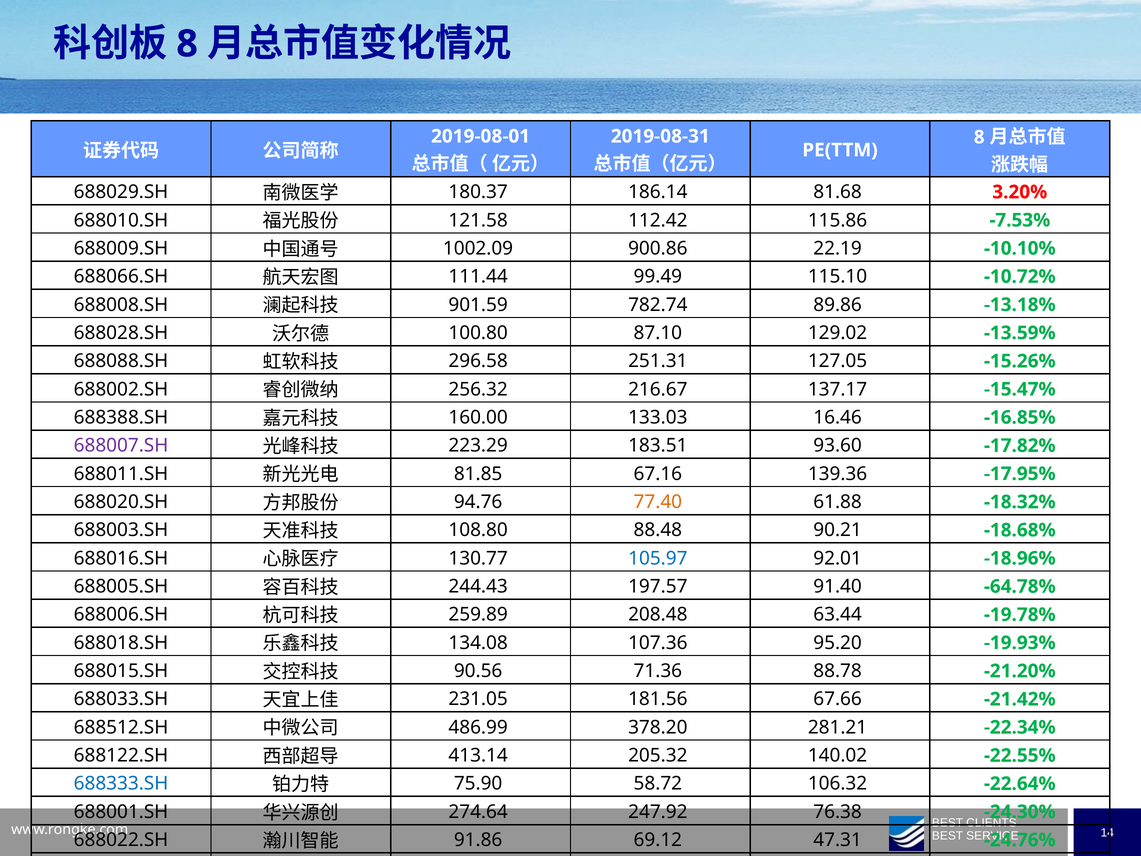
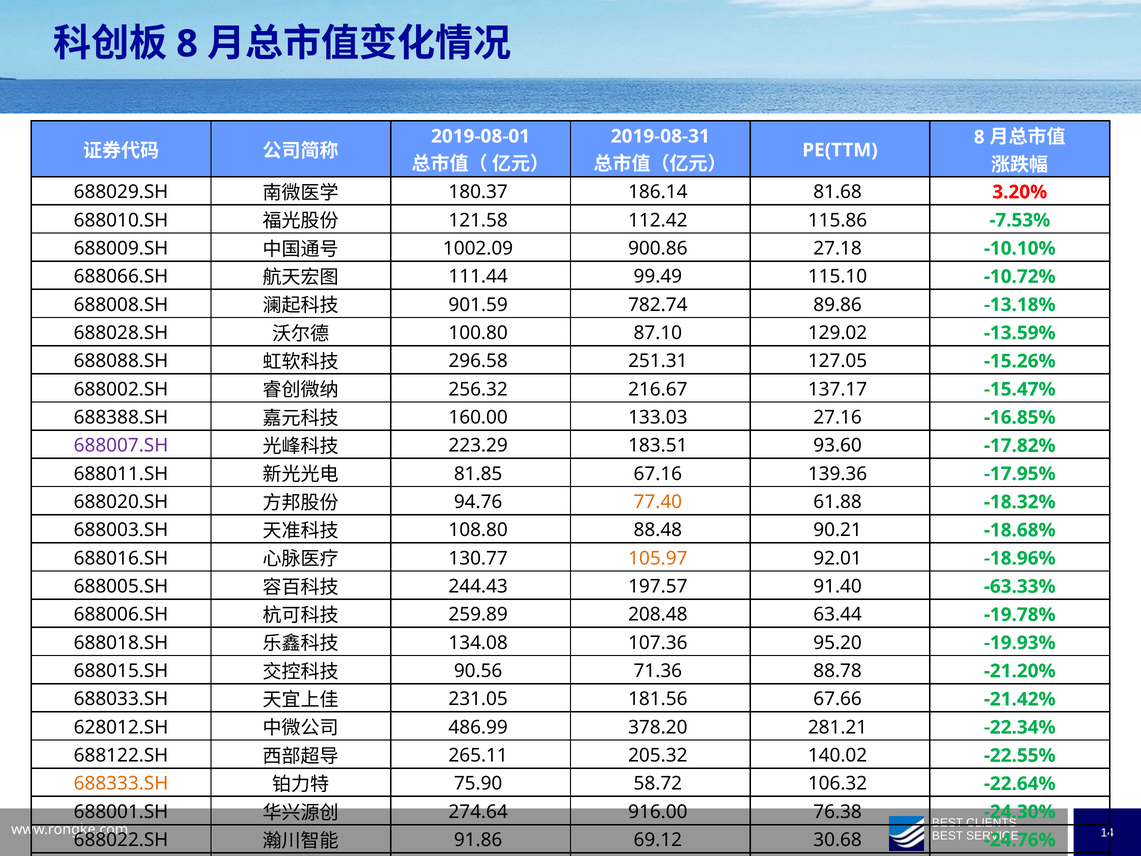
22.19: 22.19 -> 27.18 (838, 248)
16.46: 16.46 -> 27.16 (838, 417)
105.97 colour: blue -> orange (658, 558)
-64.78%: -64.78% -> -63.33% (1020, 586)
688512.SH: 688512.SH -> 628012.SH (121, 727)
413.14: 413.14 -> 265.11 (478, 755)
688333.SH colour: blue -> orange (121, 783)
247.92: 247.92 -> 916.00 (658, 812)
47.31: 47.31 -> 30.68 (838, 840)
